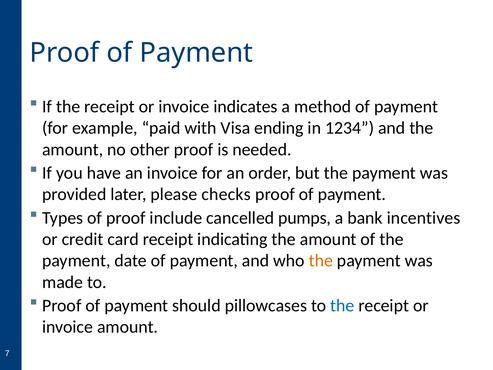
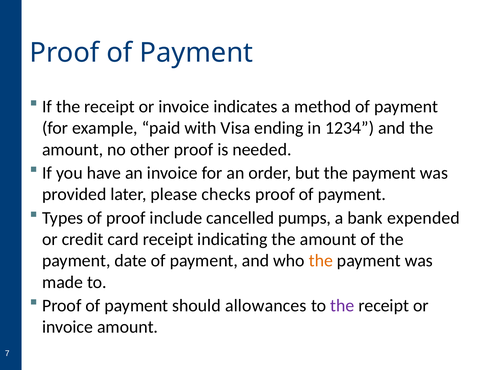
incentives: incentives -> expended (424, 218)
pillowcases: pillowcases -> allowances (266, 305)
the colour: blue -> purple (342, 305)
